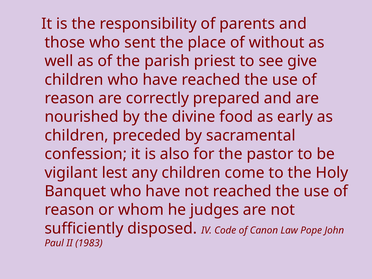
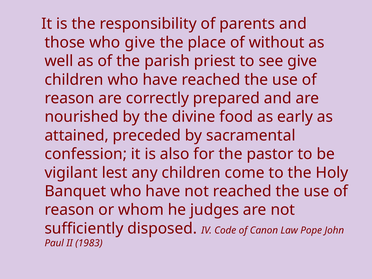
who sent: sent -> give (140, 42)
children: children -> attained (77, 135)
